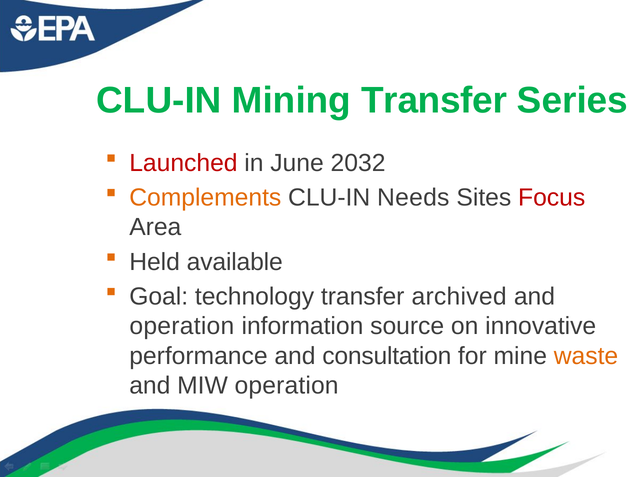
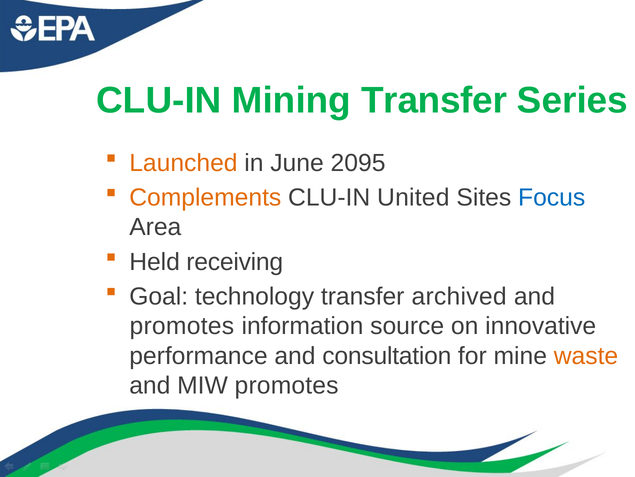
Launched colour: red -> orange (183, 163)
2032: 2032 -> 2095 (358, 163)
Needs: Needs -> United (413, 197)
Focus colour: red -> blue (552, 197)
available: available -> receiving (235, 261)
operation: operation -> promotes (182, 326)
MIW operation: operation -> promotes (287, 385)
